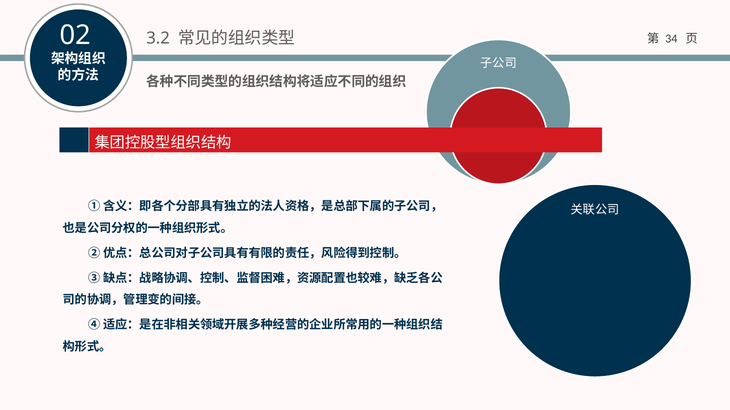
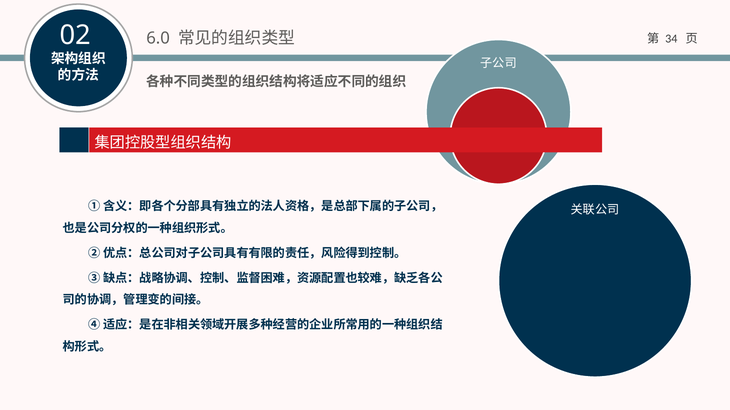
3.2: 3.2 -> 6.0 (158, 38)
